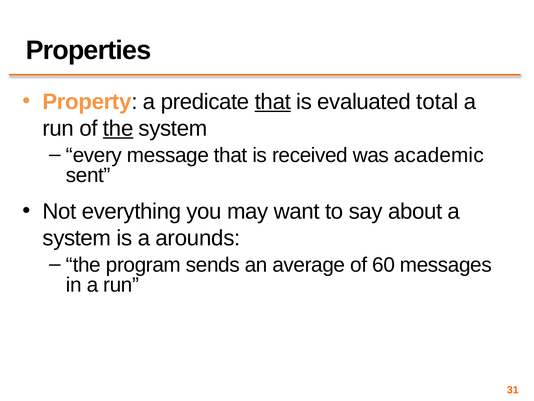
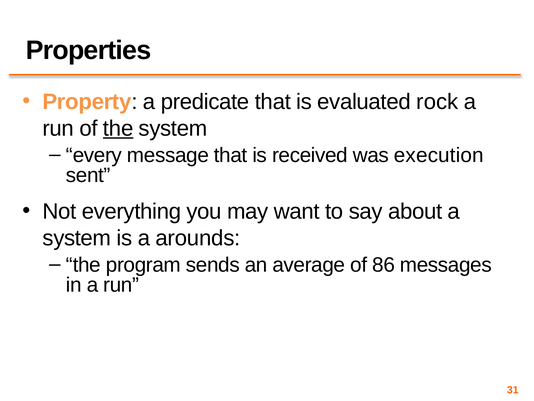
that underline: present -> none (273, 102)
total: total -> rock (437, 102)
academic: academic -> execution (439, 155)
60: 60 -> 86 (384, 265)
